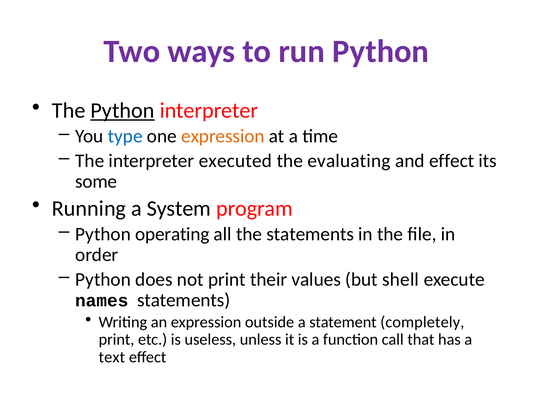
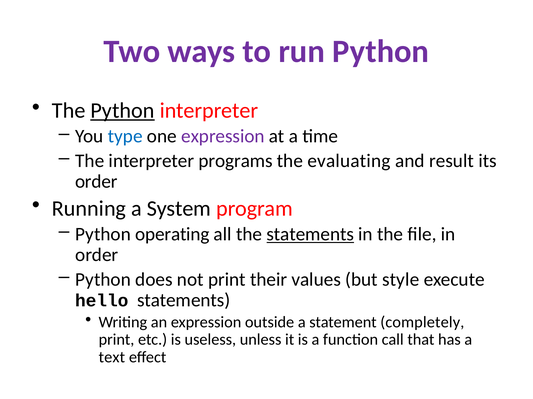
expression colour: orange -> purple (223, 137)
executed: executed -> programs (236, 161)
and effect: effect -> result (452, 161)
some: some -> order (96, 182)
statements underline: none -> present (310, 235)
shell: shell -> style (401, 280)
names: names -> hello (102, 301)
